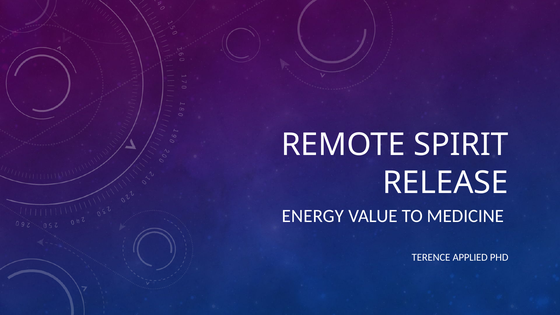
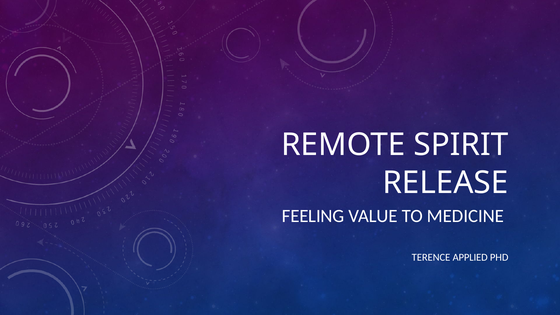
ENERGY: ENERGY -> FEELING (313, 216)
